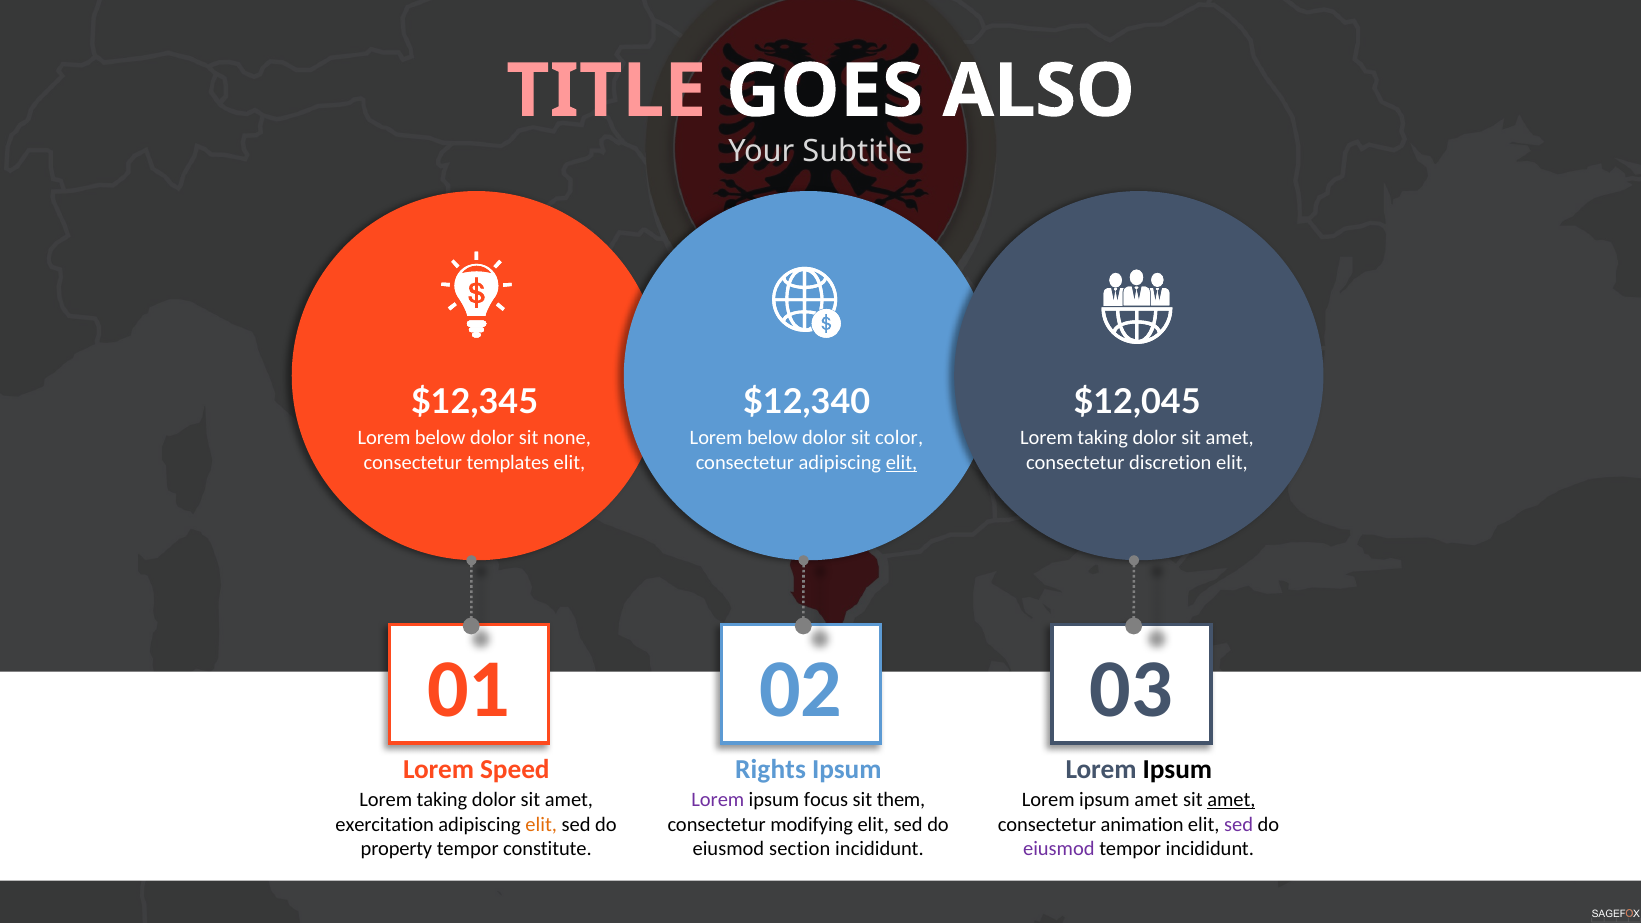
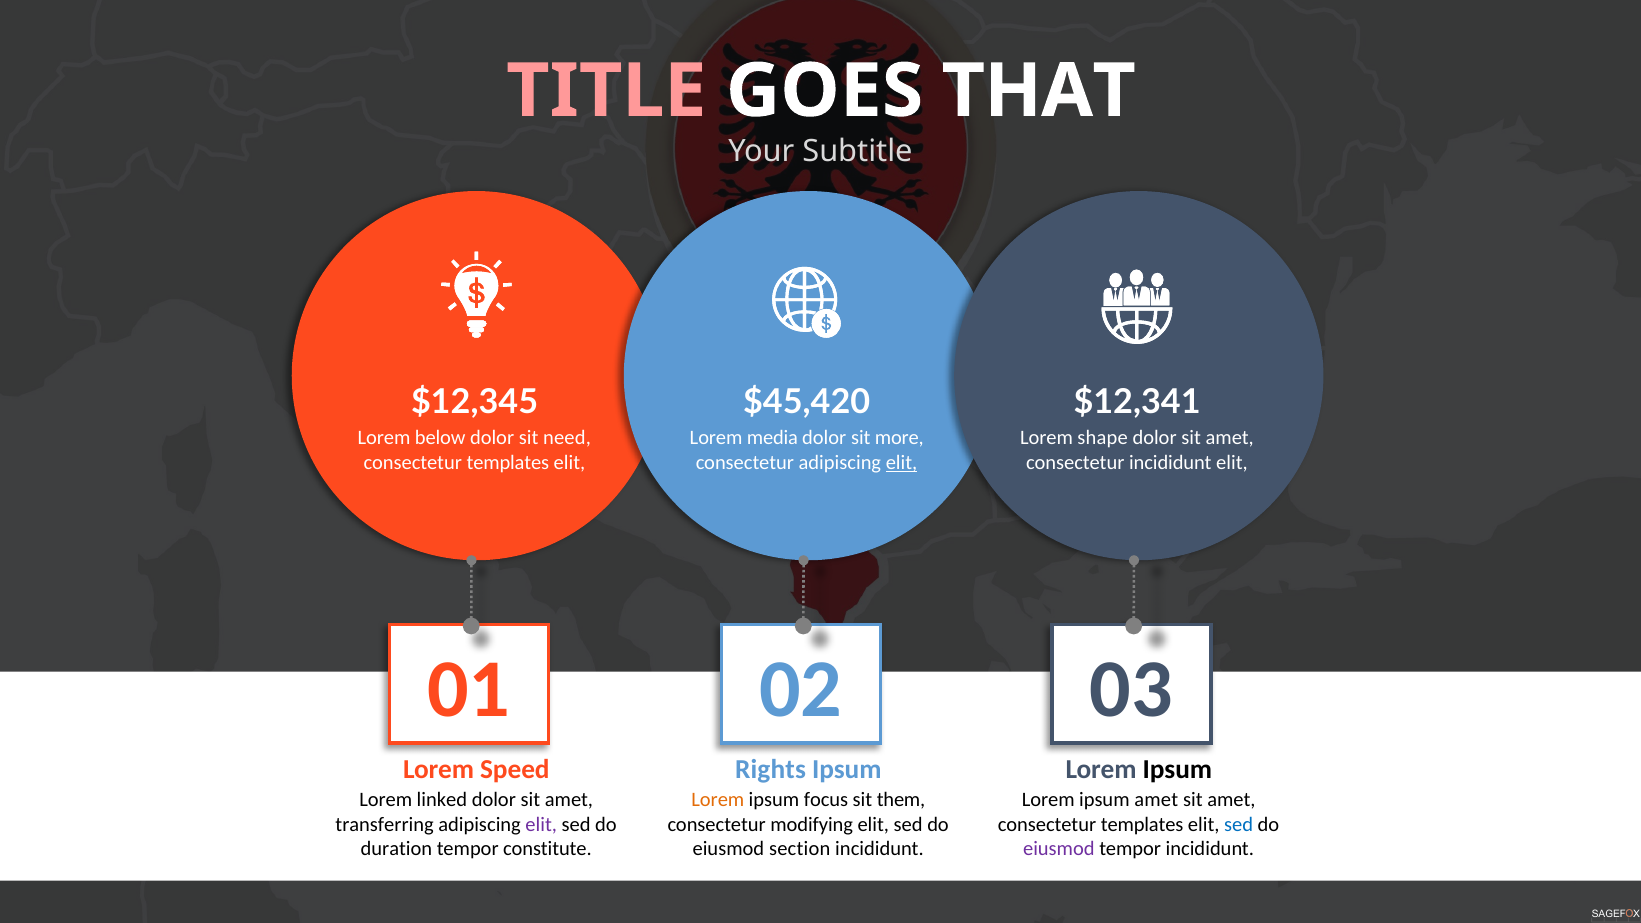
ALSO: ALSO -> THAT (1039, 91)
$12,340: $12,340 -> $45,420 (807, 402)
$12,045: $12,045 -> $12,341 (1137, 402)
none: none -> need (567, 438)
below: below -> media (772, 438)
color: color -> more (899, 438)
taking: taking -> shape (1103, 438)
consectetur discretion: discretion -> incididunt (1170, 463)
taking: taking -> linked (442, 800)
Lorem colour: purple -> orange (718, 800)
amet underline: present -> none (1231, 800)
exercitation: exercitation -> transferring (385, 824)
elit colour: orange -> purple (541, 824)
animation: animation -> templates (1142, 824)
sed colour: purple -> blue (1239, 824)
property: property -> duration (396, 849)
